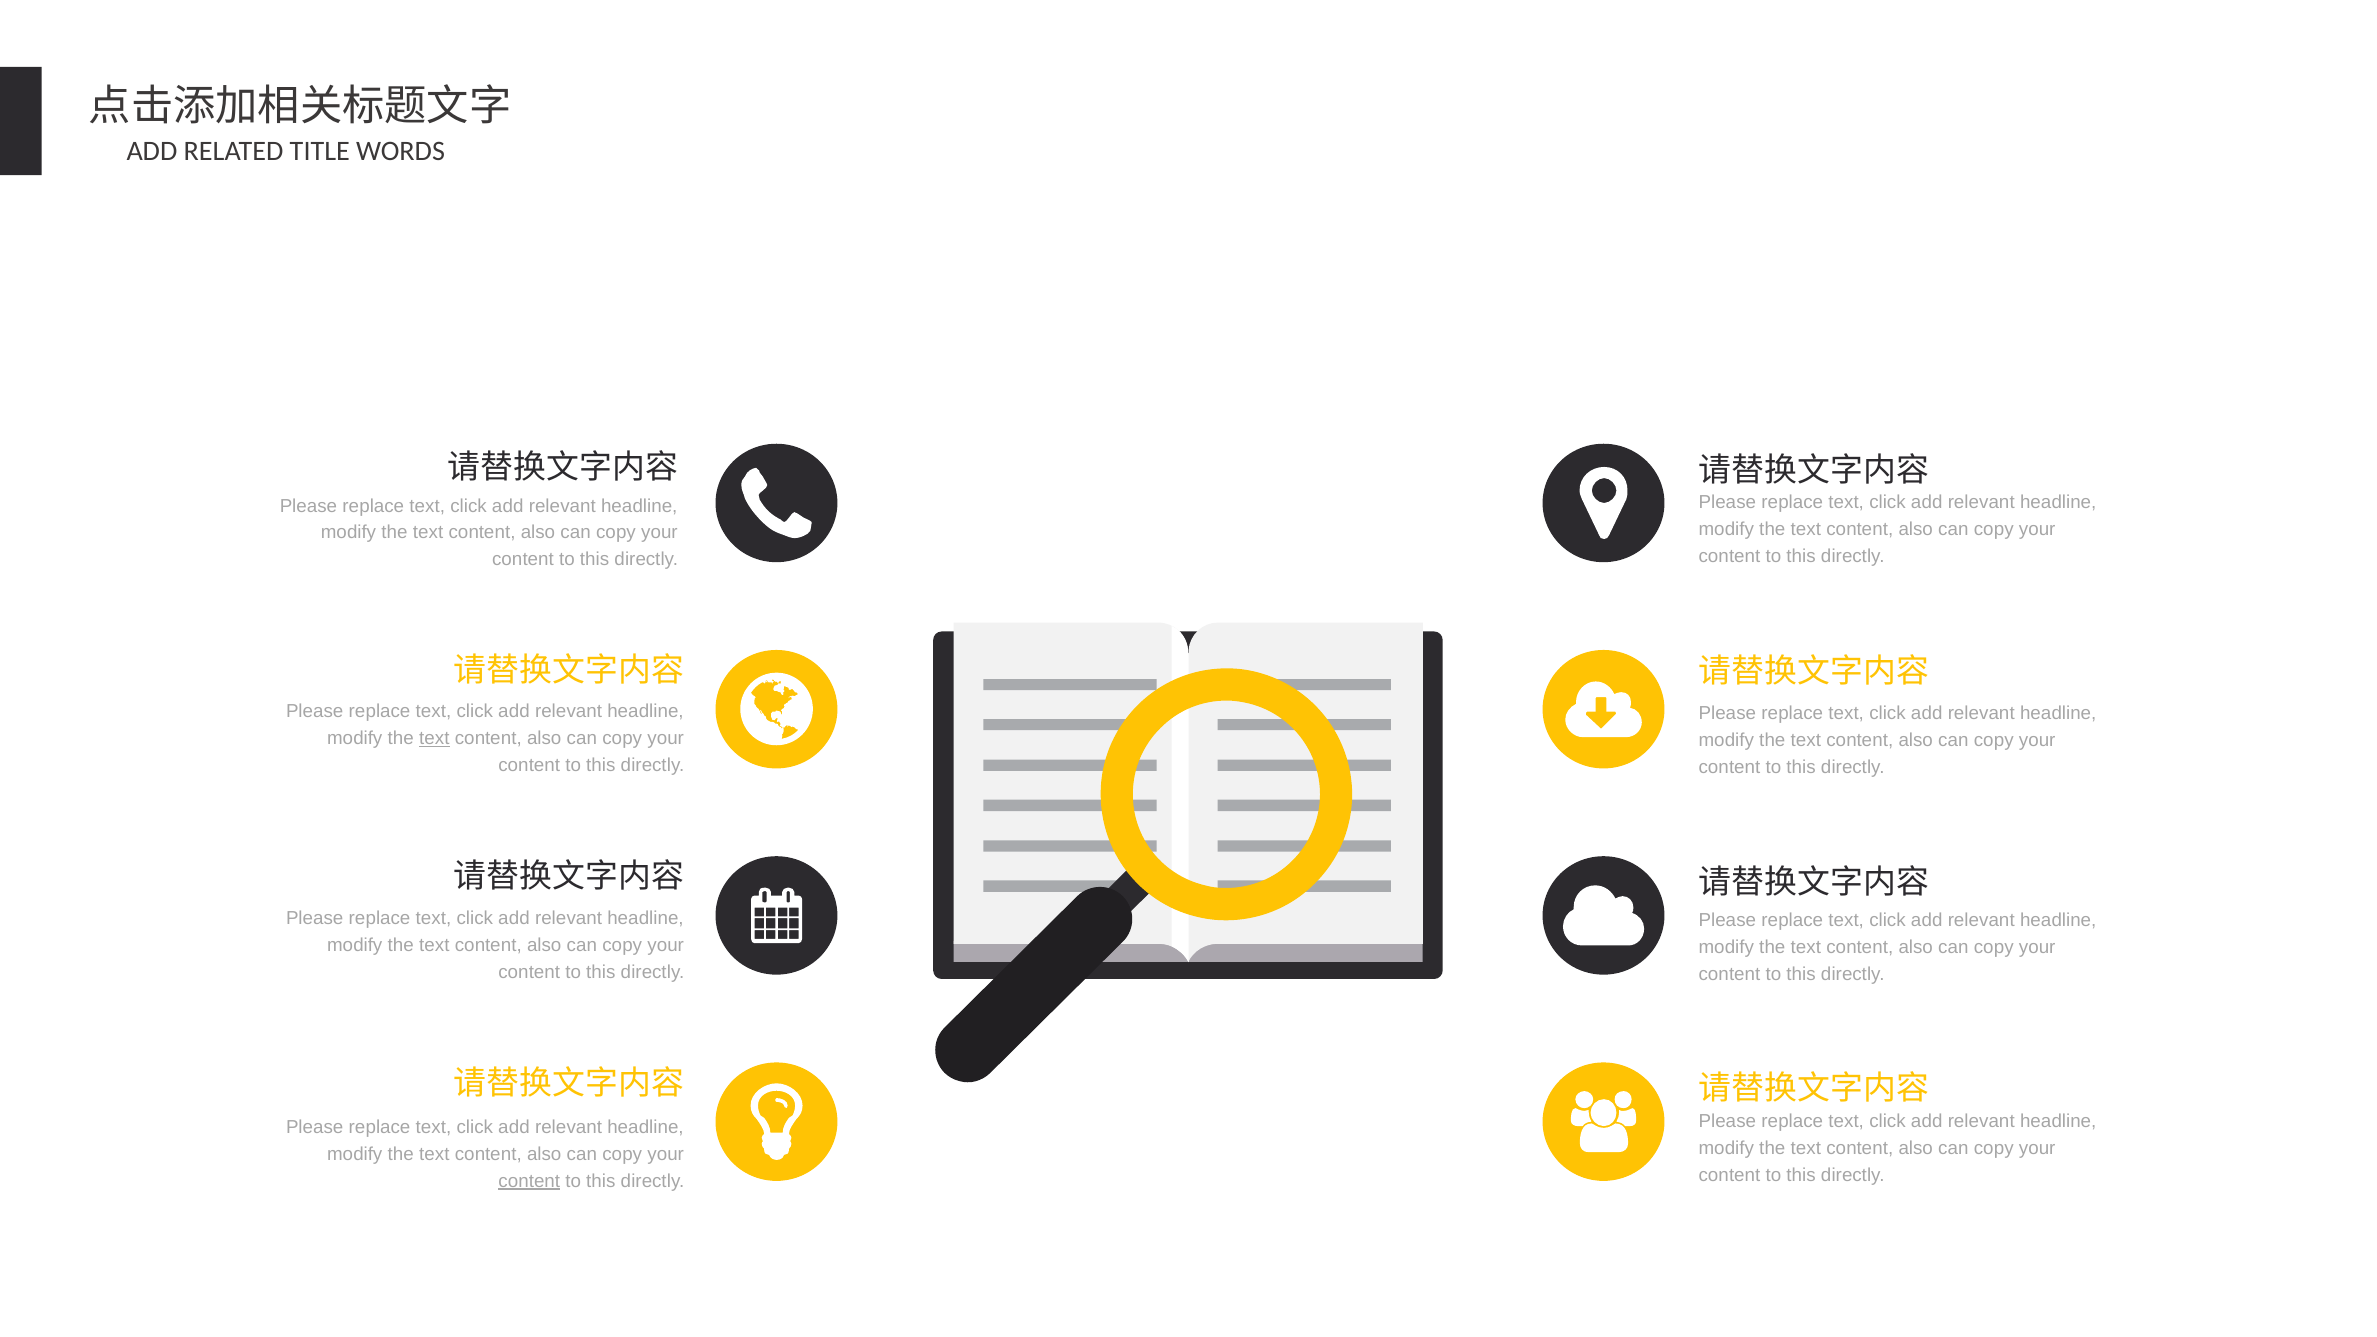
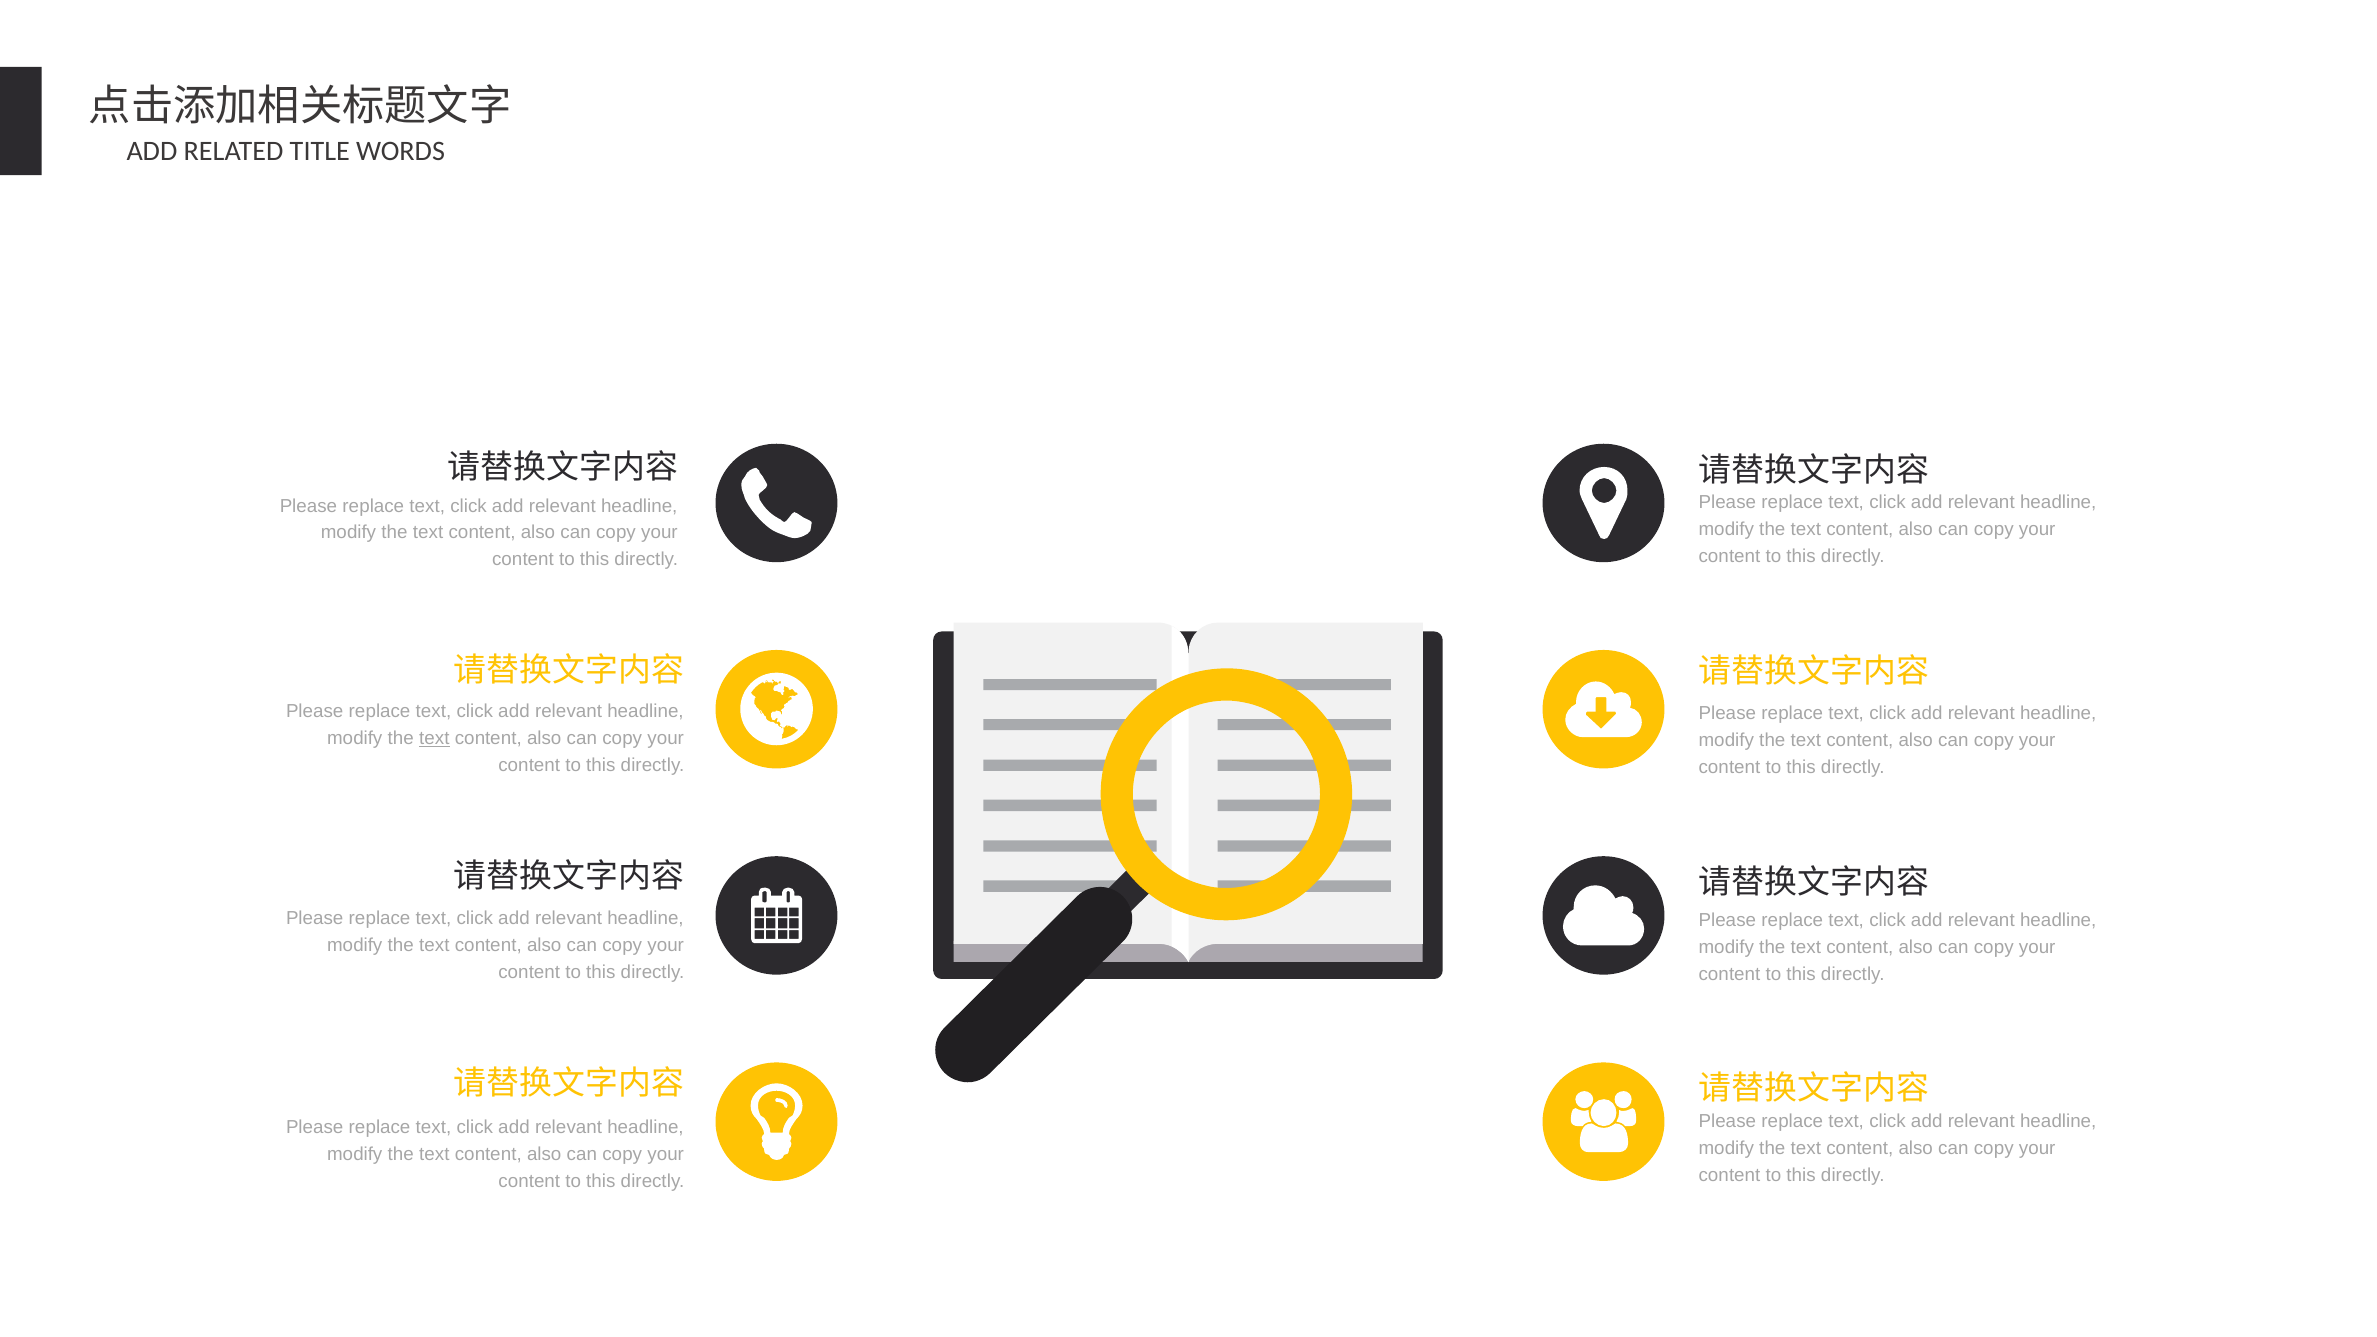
content underline: present -> none (529, 1181)
